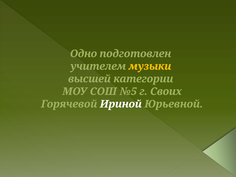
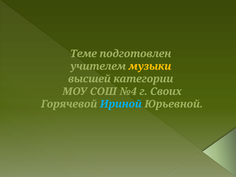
Одно: Одно -> Теме (84, 54)
№5: №5 -> №4 (128, 91)
Ириной colour: white -> light blue (121, 104)
